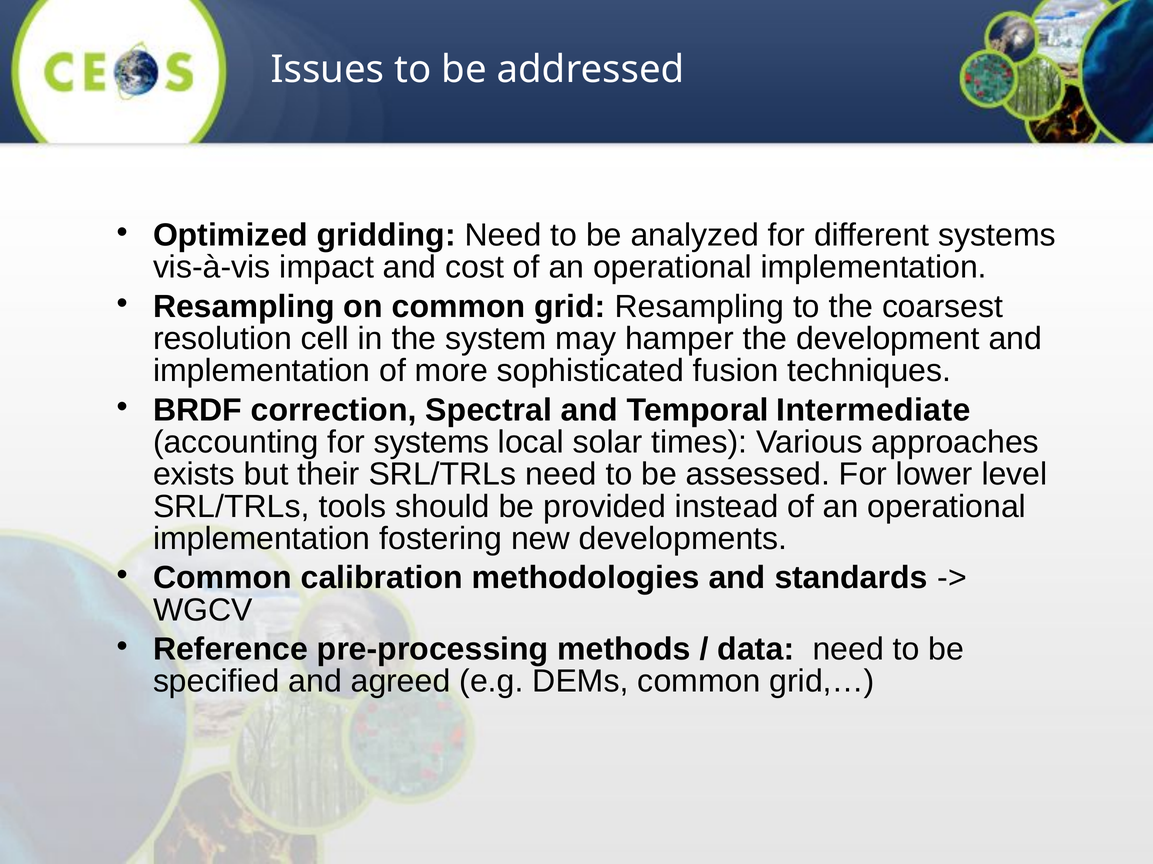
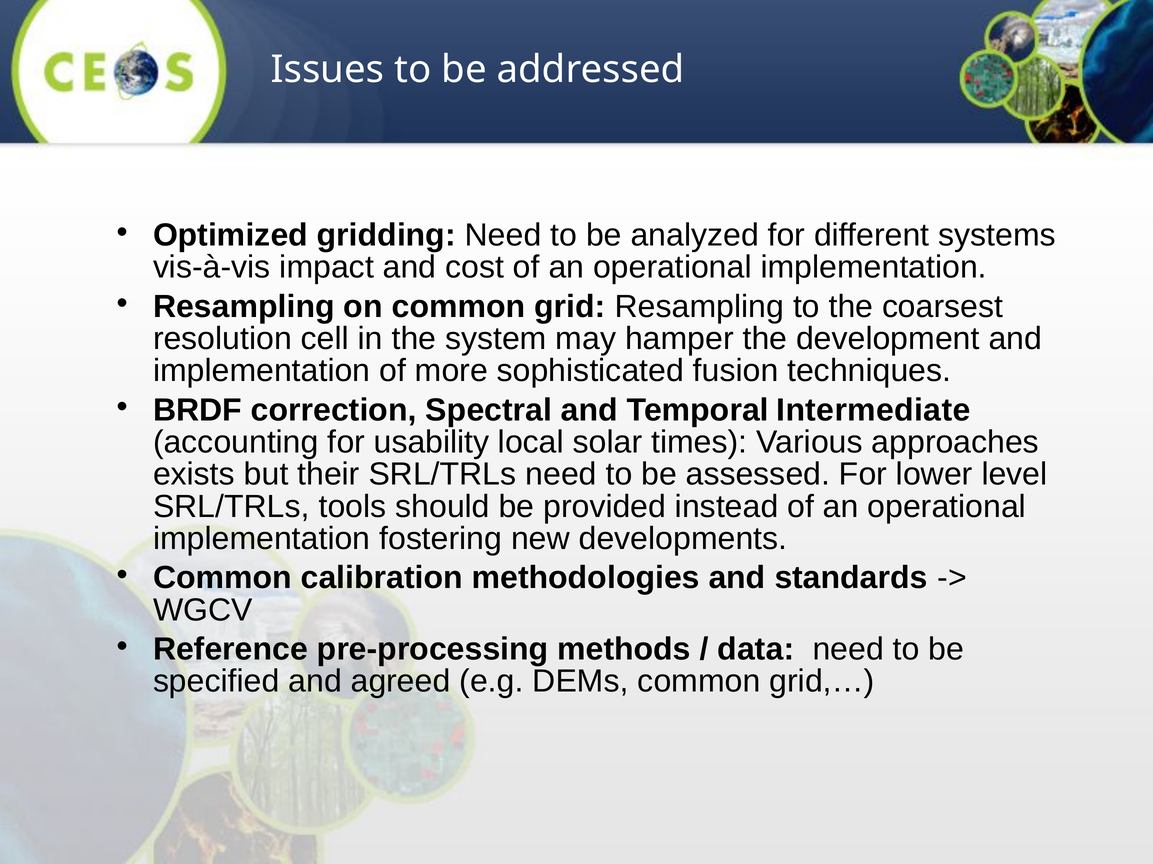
for systems: systems -> usability (432, 443)
